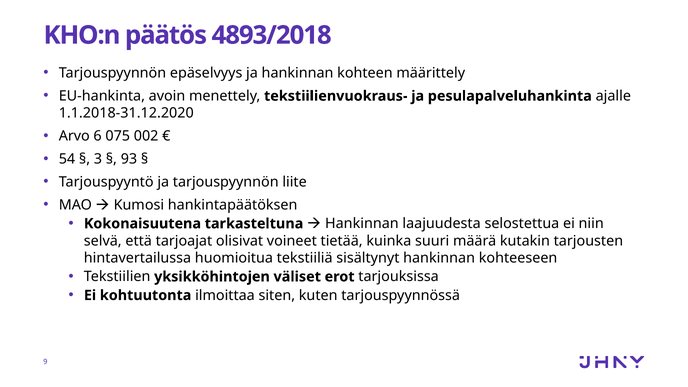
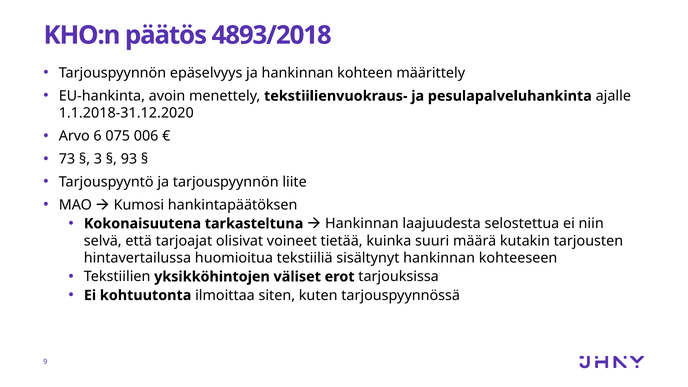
002: 002 -> 006 (146, 136)
54: 54 -> 73 (67, 159)
